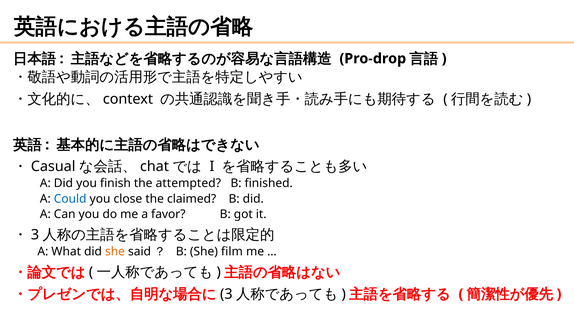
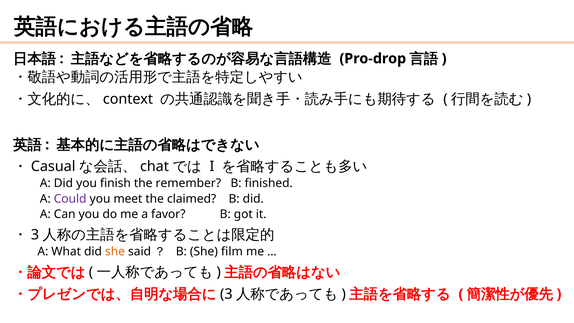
attempted: attempted -> remember (188, 183)
Could colour: blue -> purple (70, 199)
close: close -> meet (128, 199)
